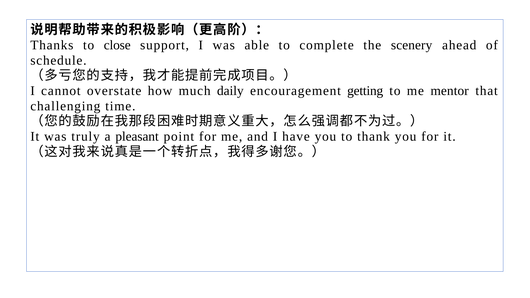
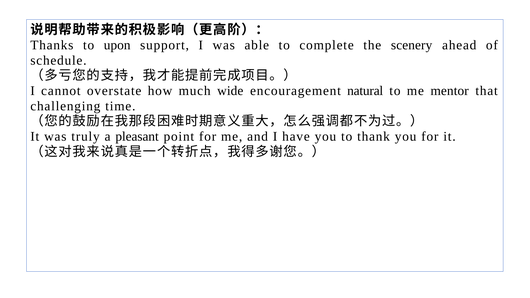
close: close -> upon (117, 45)
daily: daily -> wide (230, 91)
getting: getting -> natural (365, 91)
